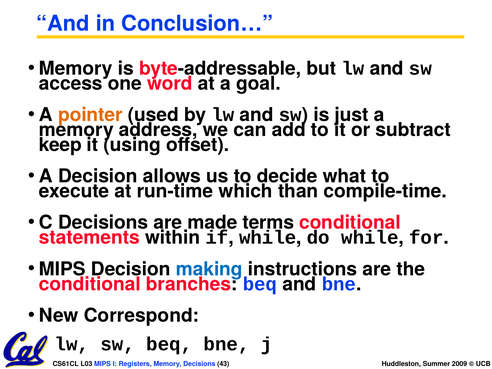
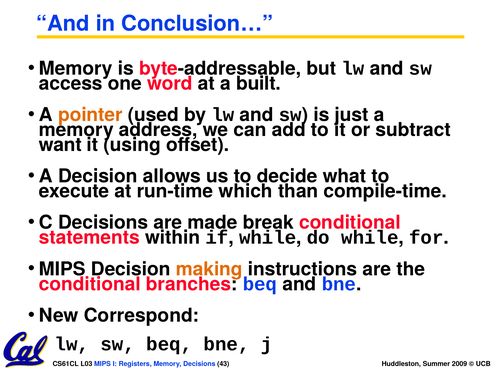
goal: goal -> built (259, 83)
keep: keep -> want (60, 145)
terms: terms -> break (268, 223)
making colour: blue -> orange (209, 269)
